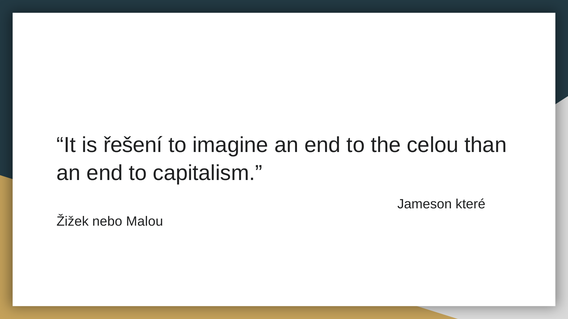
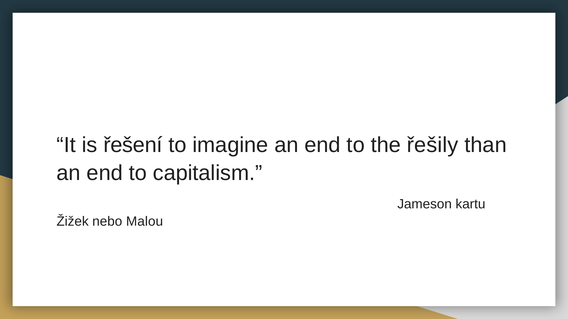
celou: celou -> řešily (433, 145)
které: které -> kartu (470, 205)
